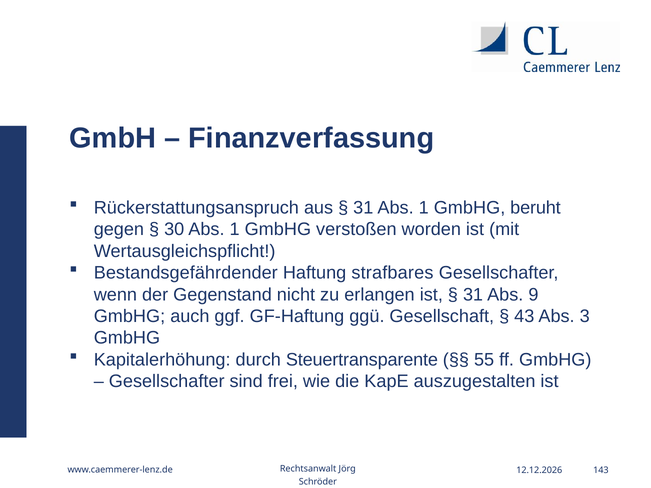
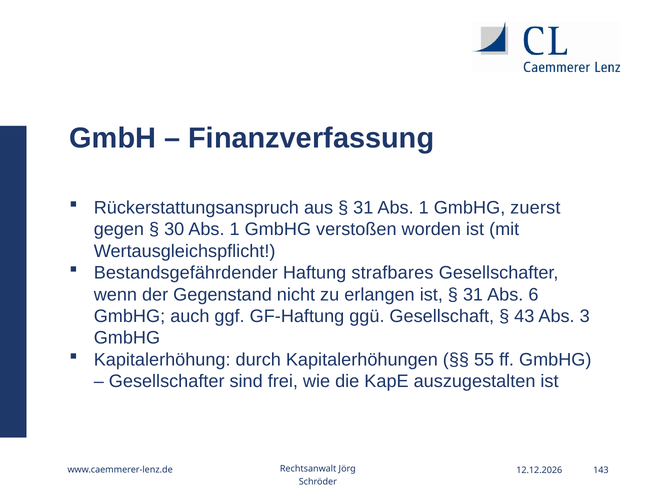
beruht: beruht -> zuerst (535, 208)
9: 9 -> 6 (533, 295)
Steuertransparente: Steuertransparente -> Kapitalerhöhungen (362, 360)
